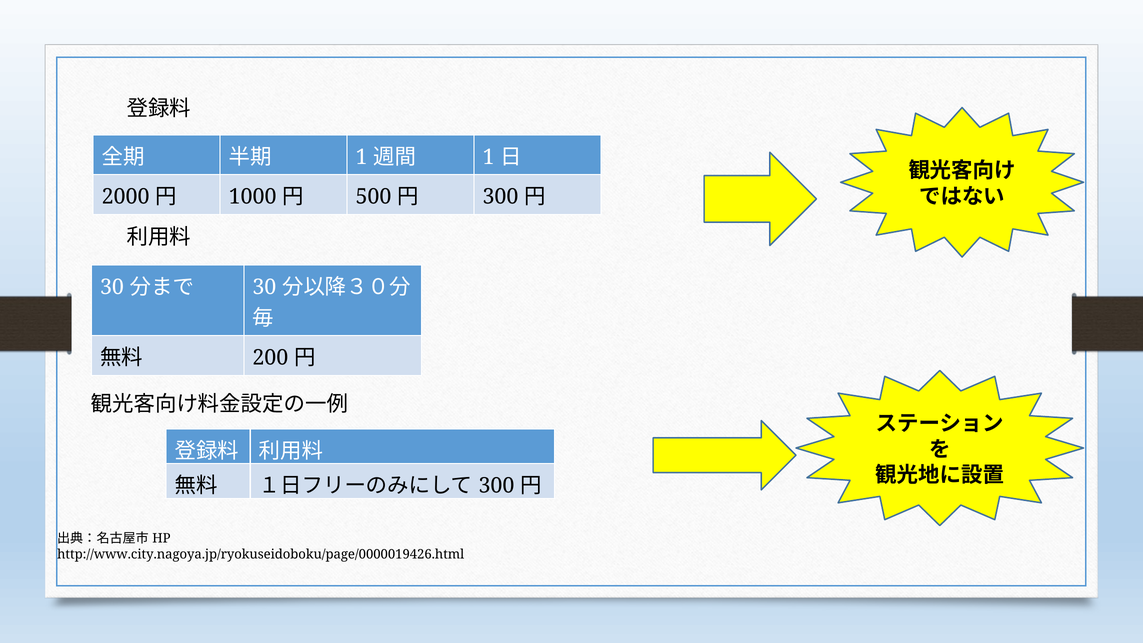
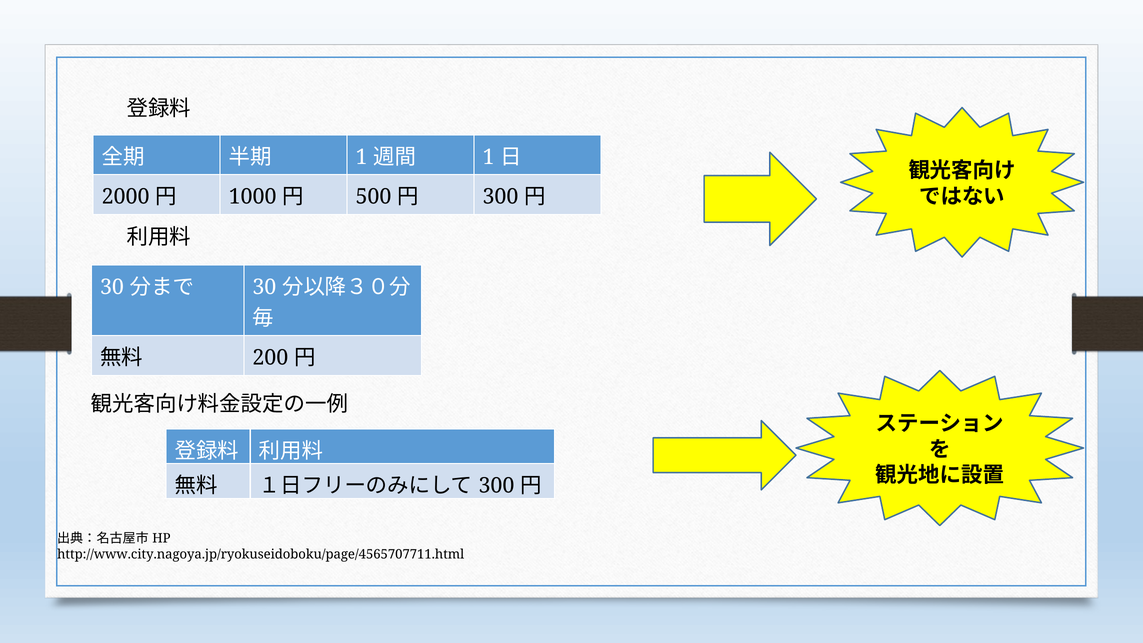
http://www.city.nagoya.jp/ryokuseidoboku/page/0000019426.html: http://www.city.nagoya.jp/ryokuseidoboku/page/0000019426.html -> http://www.city.nagoya.jp/ryokuseidoboku/page/4565707711.html (261, 554)
